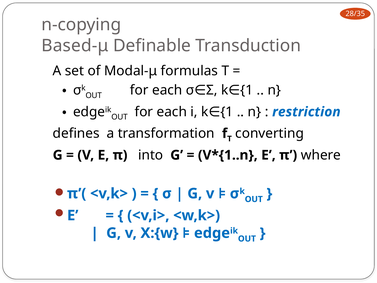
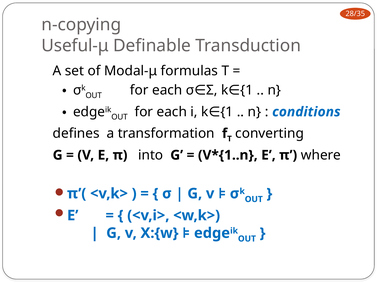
Based-μ: Based-μ -> Useful-μ (75, 46)
restriction: restriction -> conditions (306, 112)
